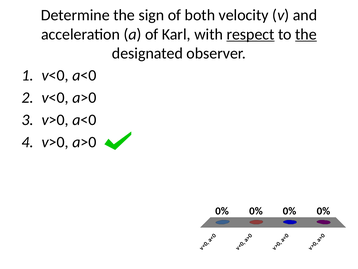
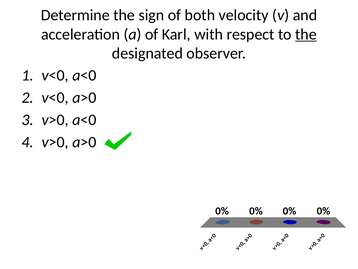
respect underline: present -> none (250, 34)
